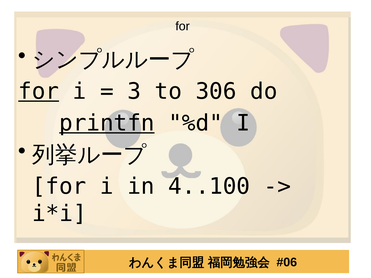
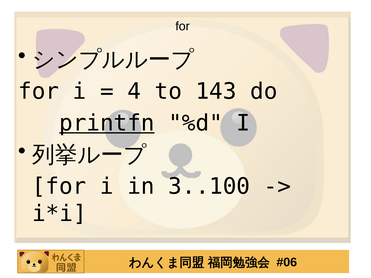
for underline: present -> none (39, 91)
3: 3 -> 4 (134, 91)
306: 306 -> 143 (216, 91)
4..100: 4..100 -> 3..100 (209, 187)
